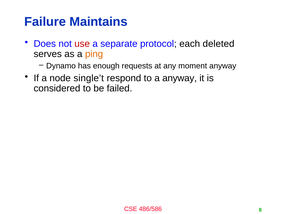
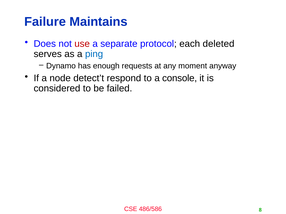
ping colour: orange -> blue (94, 54)
single’t: single’t -> detect’t (89, 78)
a anyway: anyway -> console (180, 78)
